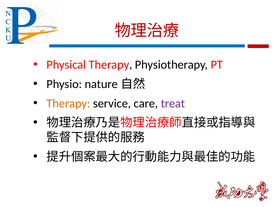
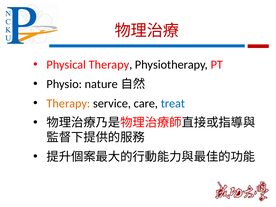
treat colour: purple -> blue (173, 103)
